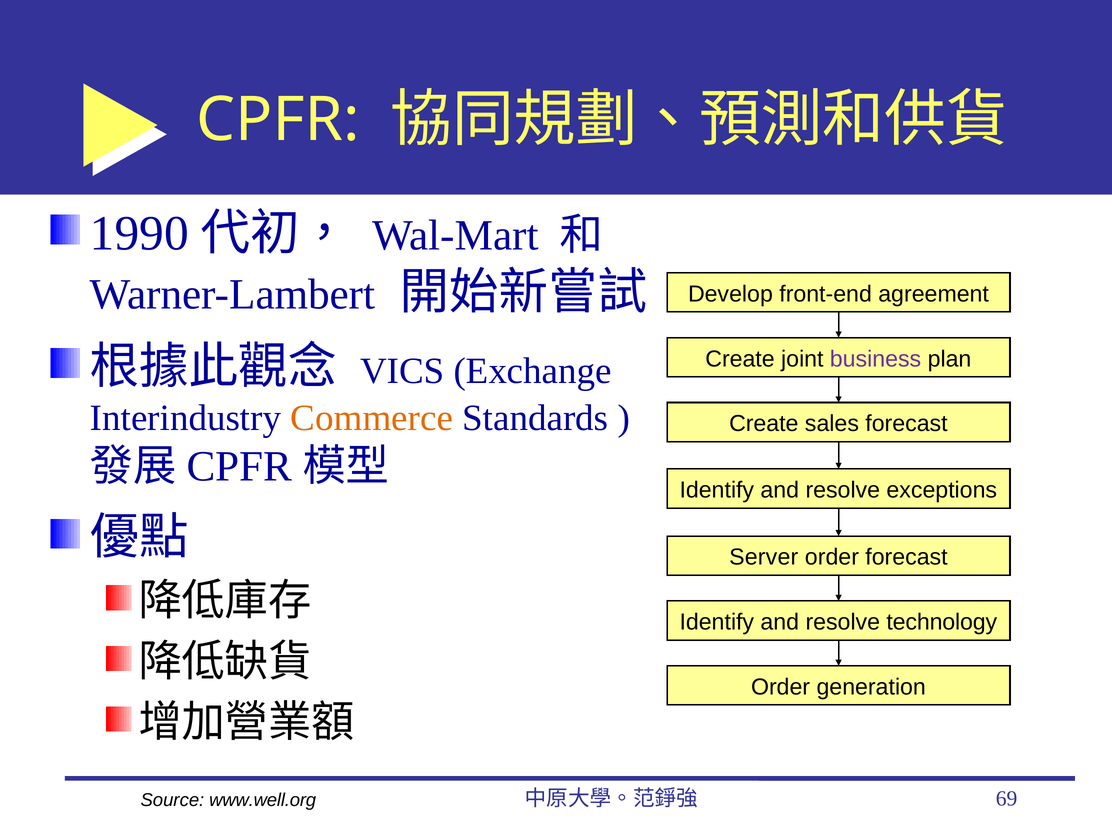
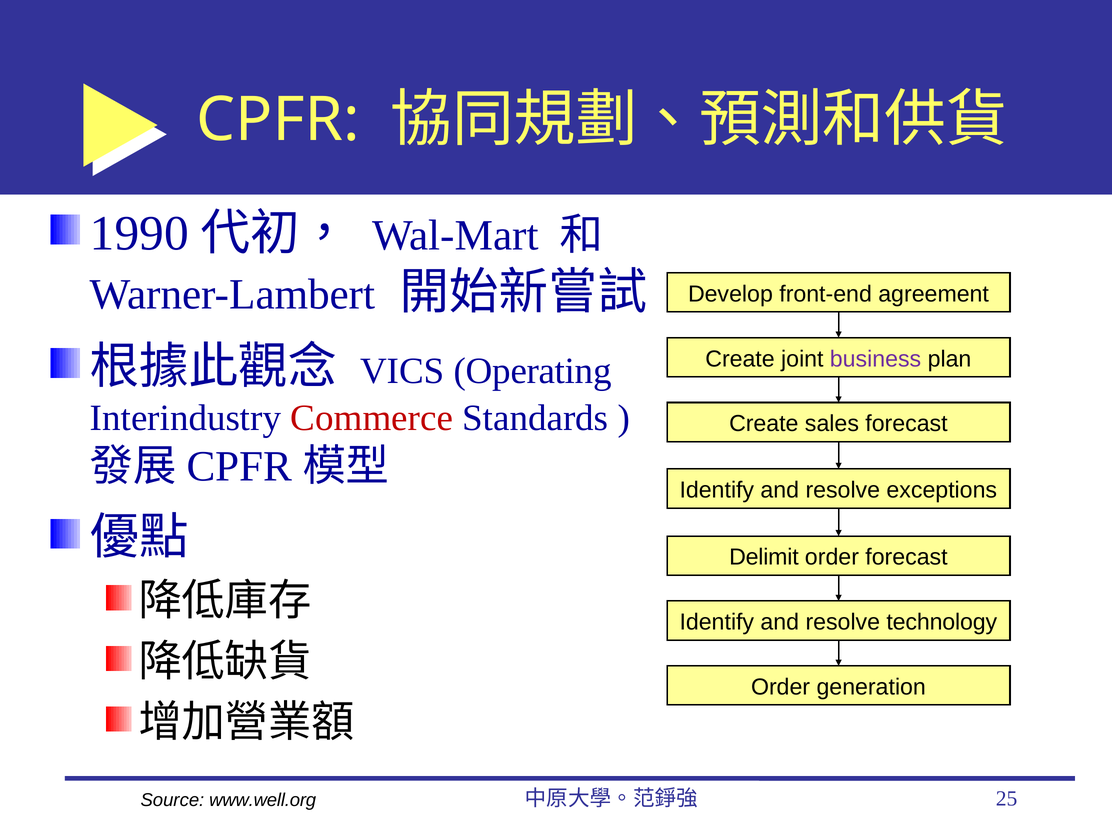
Exchange: Exchange -> Operating (533, 371)
Commerce colour: orange -> red (372, 418)
Server: Server -> Delimit (764, 557)
69: 69 -> 25 (1007, 798)
